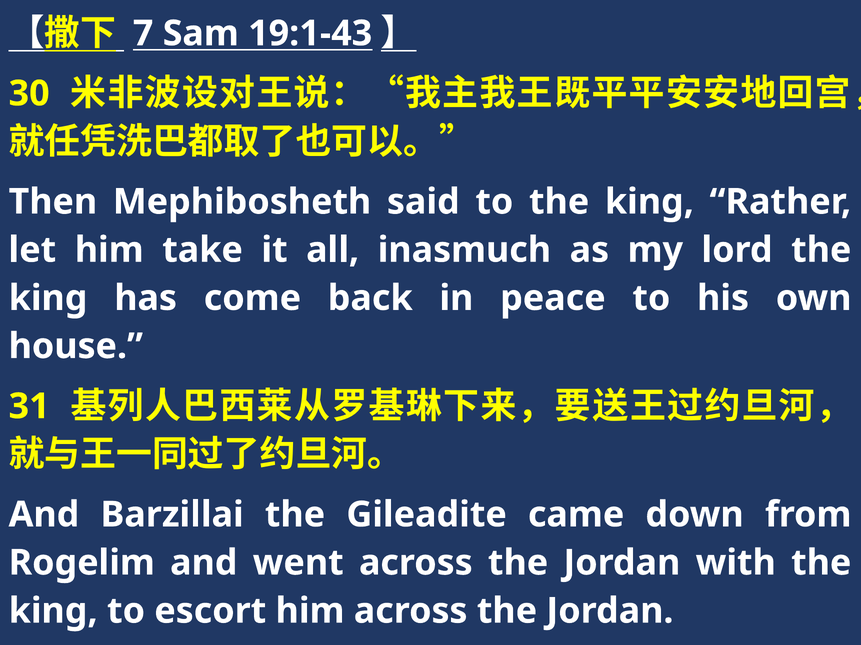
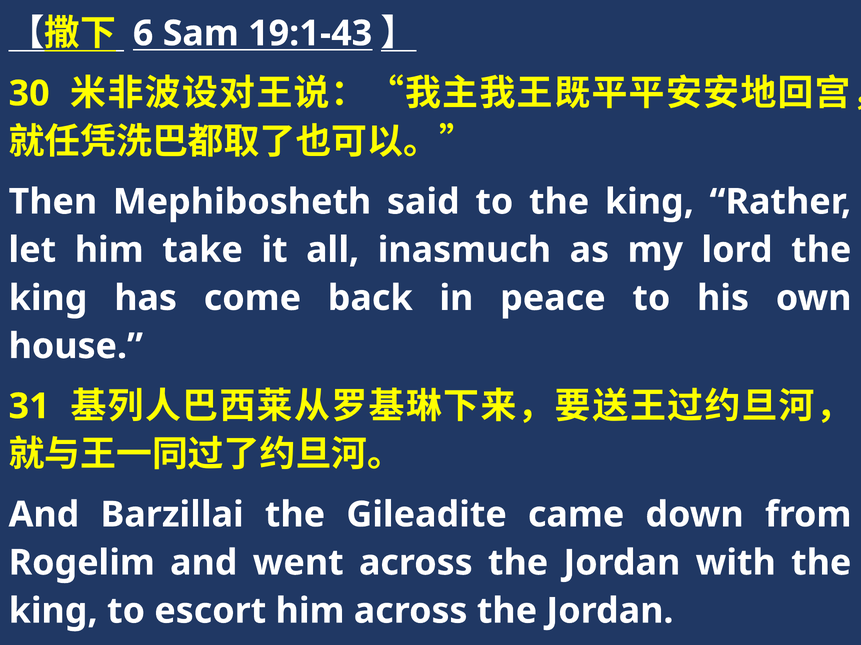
7: 7 -> 6 (143, 33)
